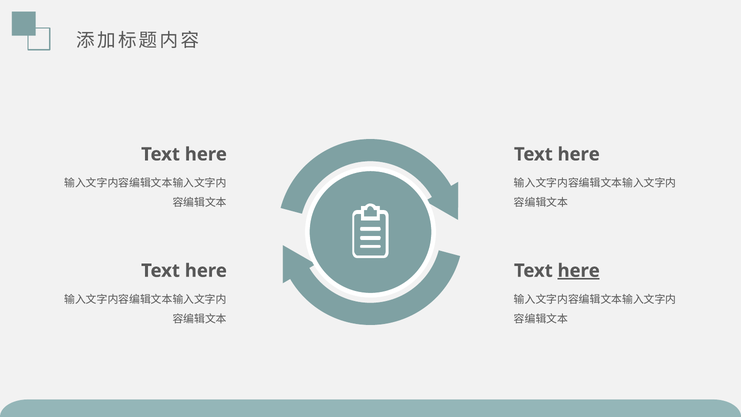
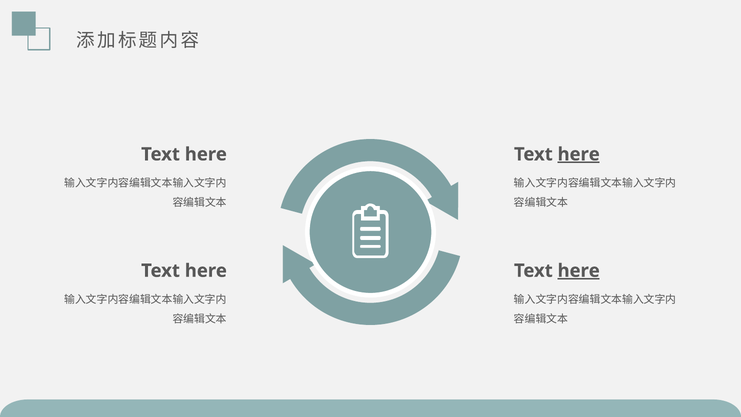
here underline: none -> present (579, 154)
